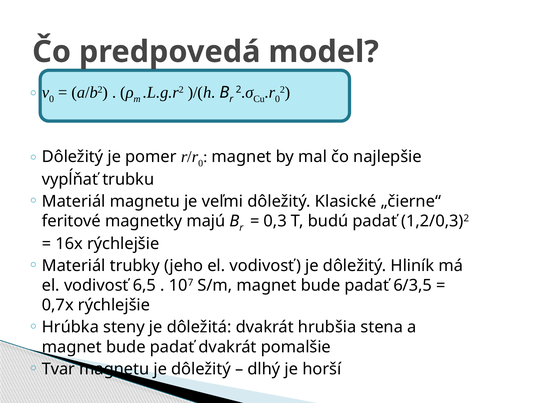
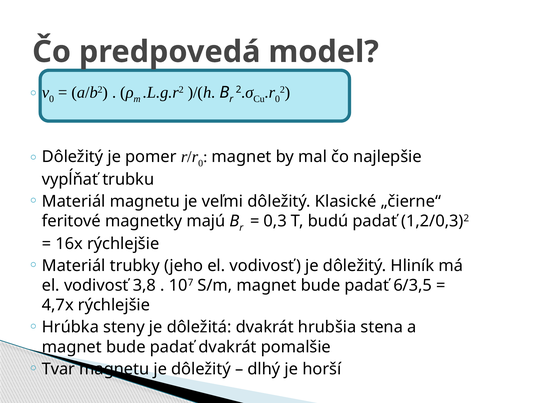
6,5: 6,5 -> 3,8 (144, 286)
0,7x: 0,7x -> 4,7x (58, 305)
